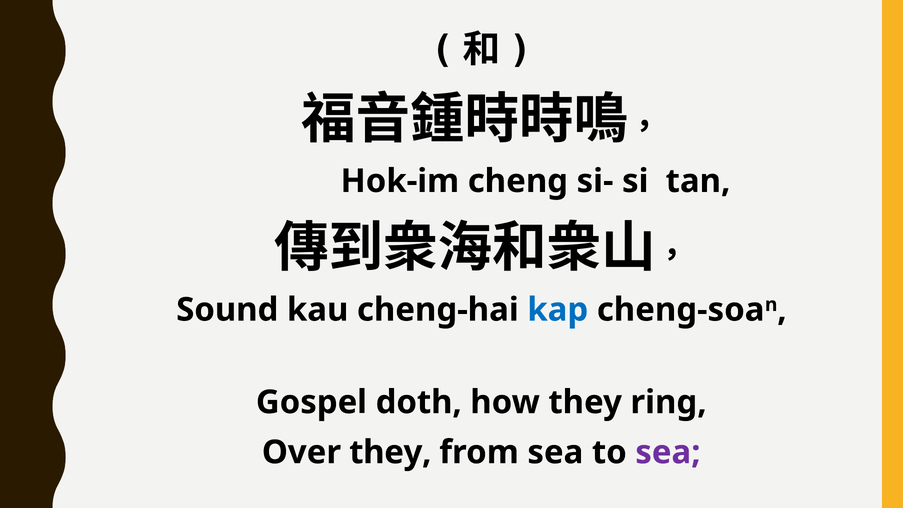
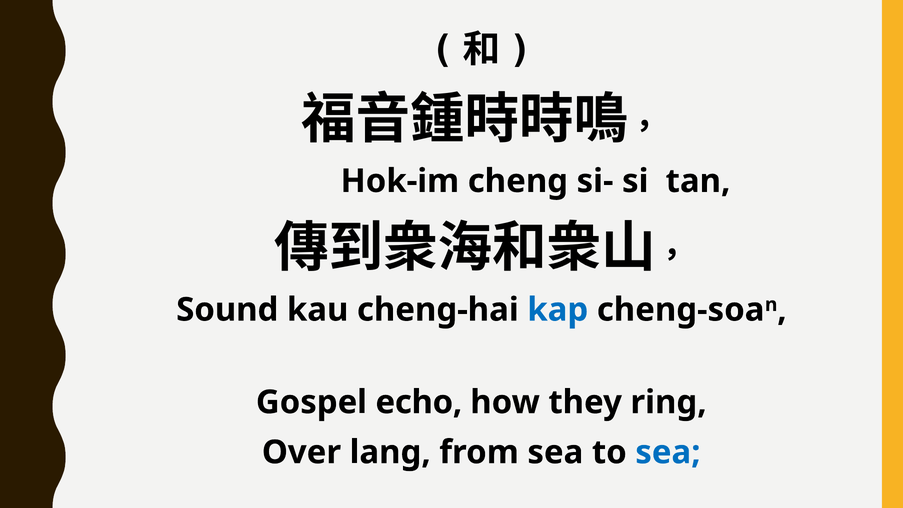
doth: doth -> echo (419, 402)
Over they: they -> lang (390, 452)
sea colour: purple -> blue (668, 452)
